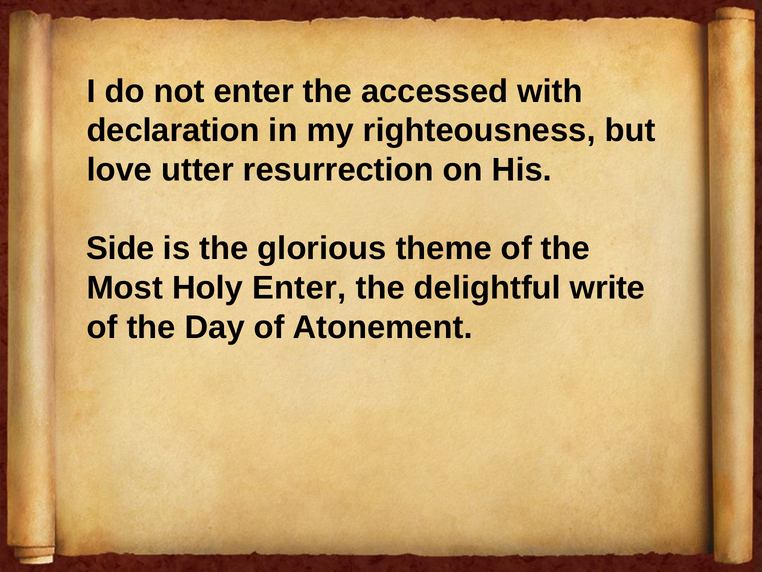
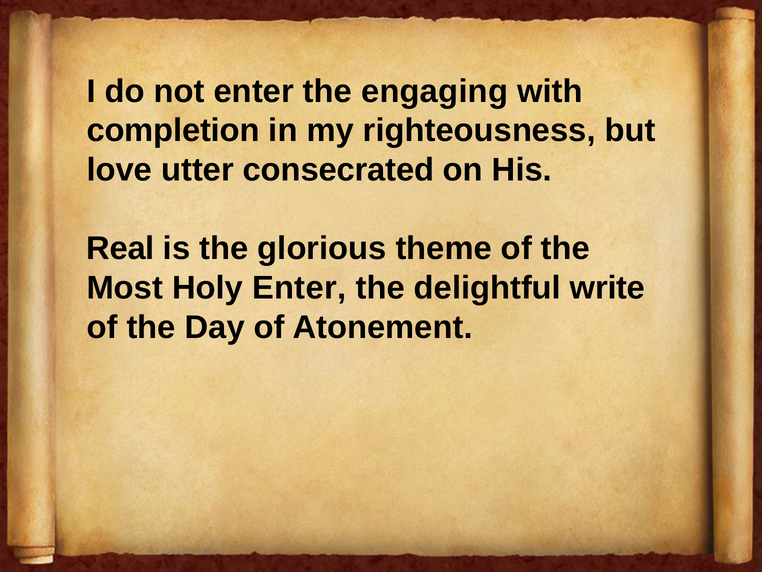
accessed: accessed -> engaging (435, 91)
declaration: declaration -> completion (173, 131)
resurrection: resurrection -> consecrated (338, 170)
Side: Side -> Real (120, 248)
